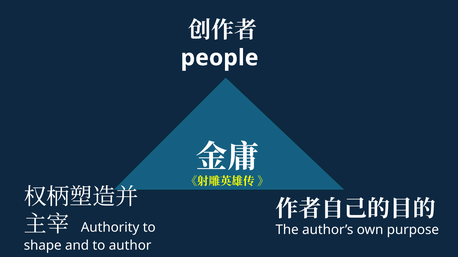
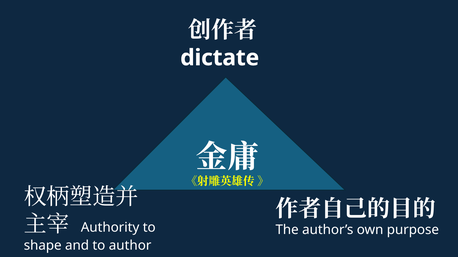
people: people -> dictate (220, 58)
